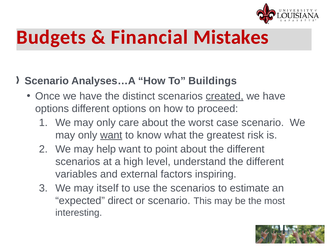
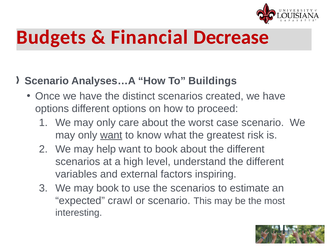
Mistakes: Mistakes -> Decrease (231, 37)
created underline: present -> none (225, 96)
to point: point -> book (166, 149)
may itself: itself -> book (108, 188)
direct: direct -> crawl (120, 201)
